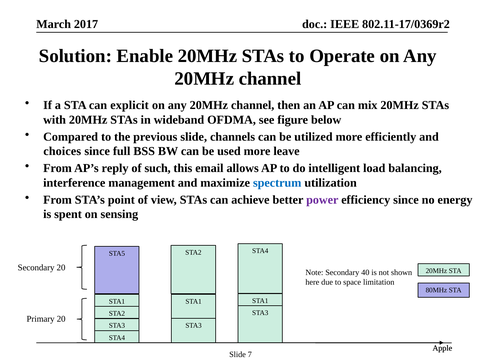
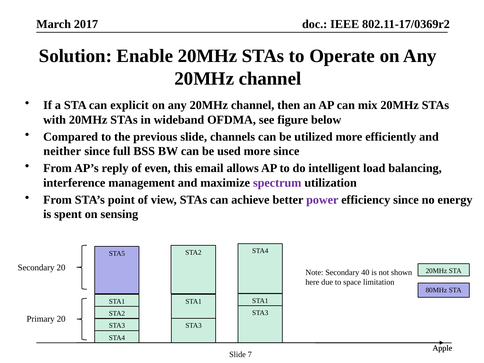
choices: choices -> neither (62, 151)
more leave: leave -> since (286, 151)
such: such -> even (158, 168)
spectrum colour: blue -> purple (277, 183)
